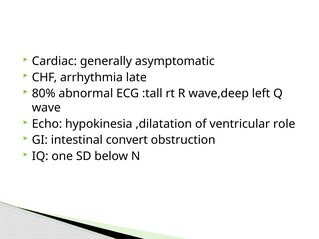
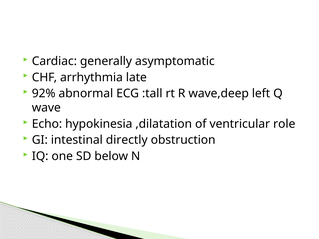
80%: 80% -> 92% (44, 94)
convert: convert -> directly (127, 140)
